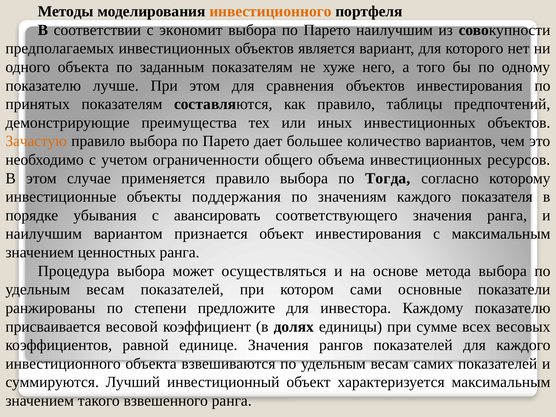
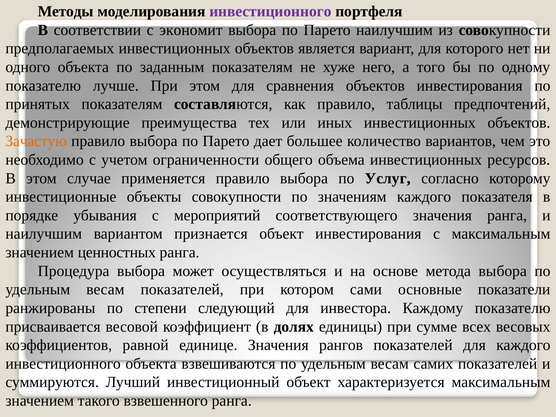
инвестиционного colour: orange -> purple (270, 11)
Тогда: Тогда -> Услуг (388, 178)
поддержания: поддержания -> совокупности (236, 197)
авансировать: авансировать -> мероприятий (217, 215)
предложите: предложите -> следующий (236, 308)
